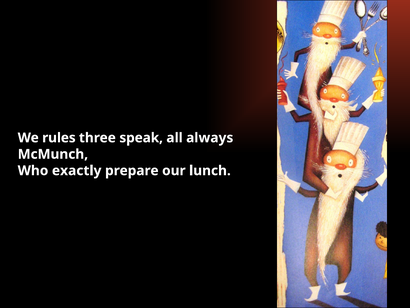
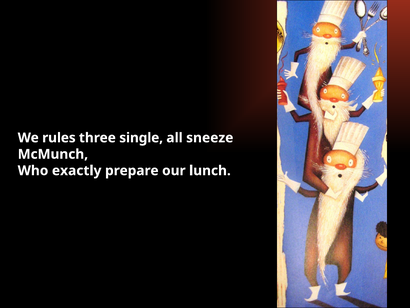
speak: speak -> single (141, 138)
always: always -> sneeze (210, 138)
